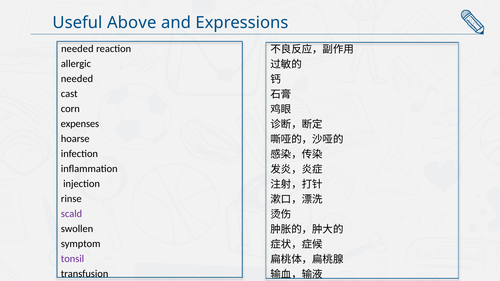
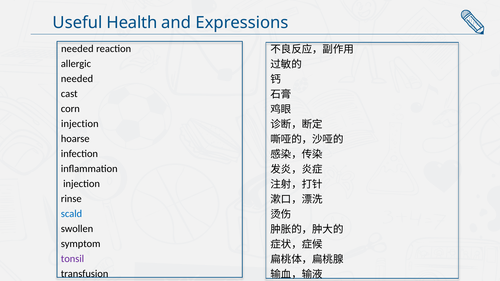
Above: Above -> Health (132, 23)
expenses: expenses -> injection (80, 124)
scald colour: purple -> blue (72, 214)
